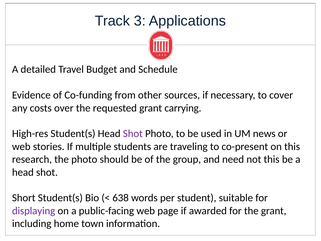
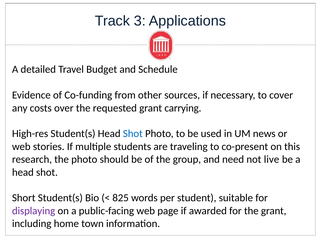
Shot colour: purple -> blue (133, 134)
not this: this -> live (272, 159)
638: 638 -> 825 (121, 198)
